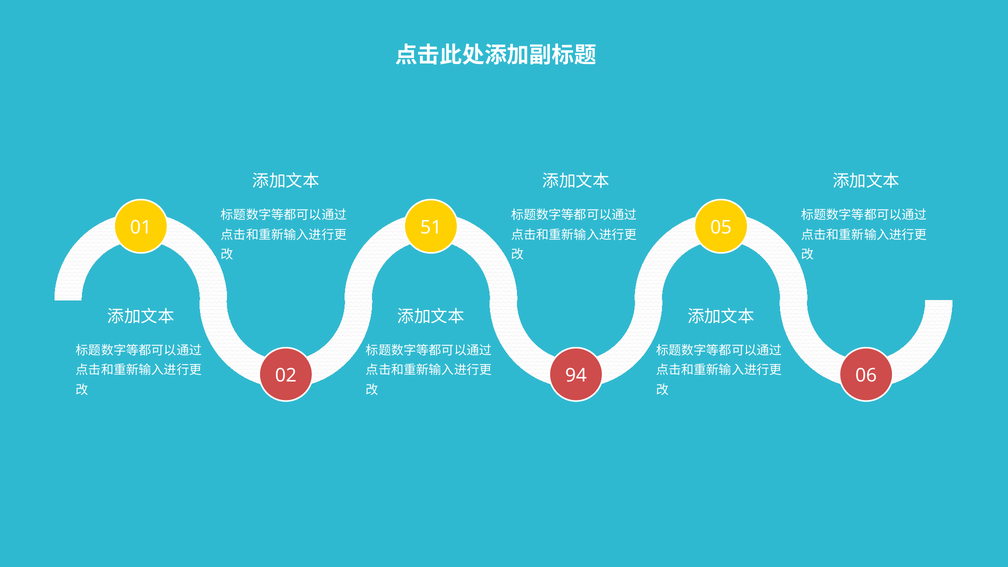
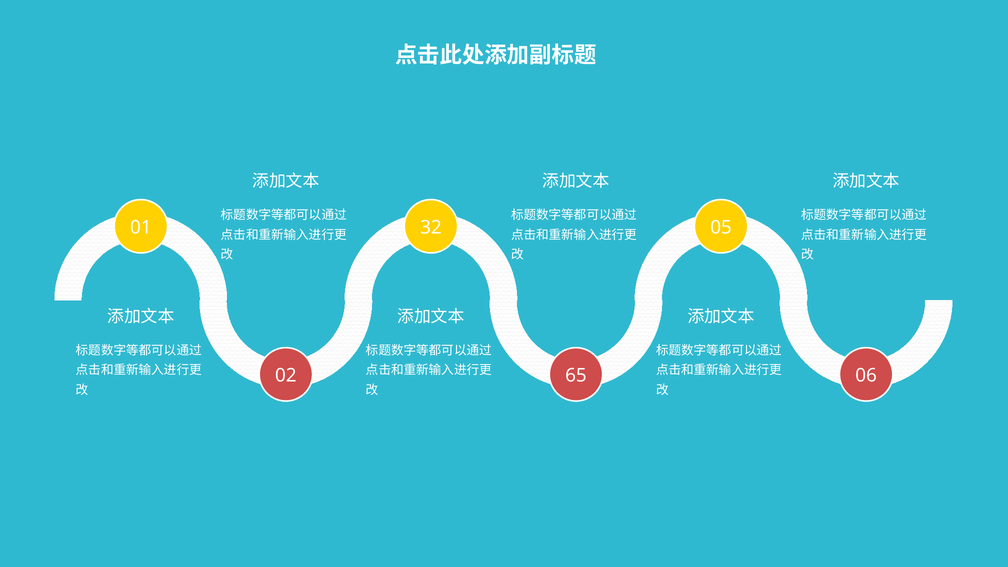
51: 51 -> 32 (431, 228)
94: 94 -> 65 (576, 376)
